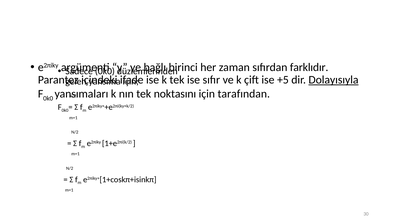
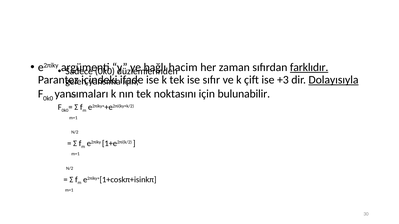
birinci: birinci -> hacim (183, 67)
farklıdır underline: none -> present (309, 67)
+5: +5 -> +3 (283, 80)
tarafından: tarafından -> bulunabilir (244, 94)
